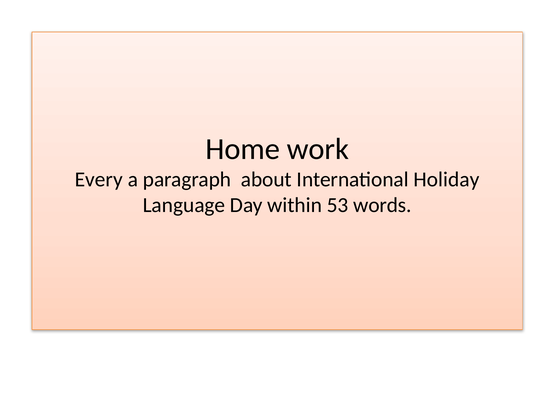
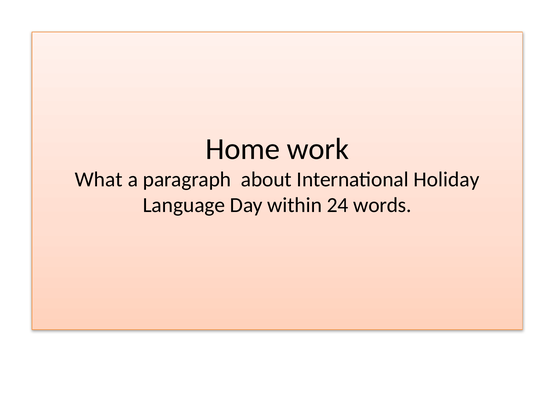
Every: Every -> What (99, 180)
53: 53 -> 24 (338, 205)
